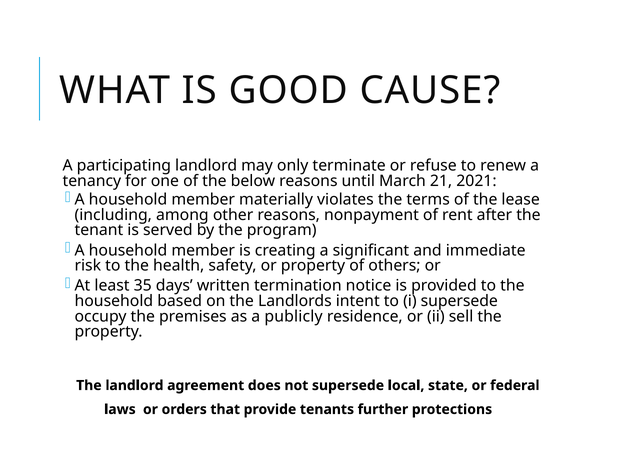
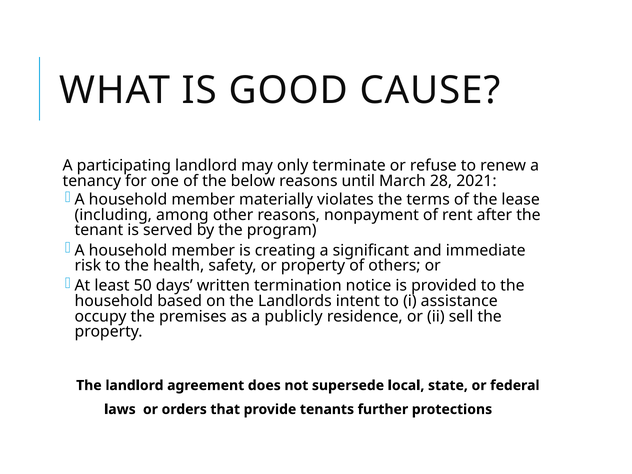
21: 21 -> 28 (441, 181)
35: 35 -> 50 (143, 286)
i supersede: supersede -> assistance (459, 301)
